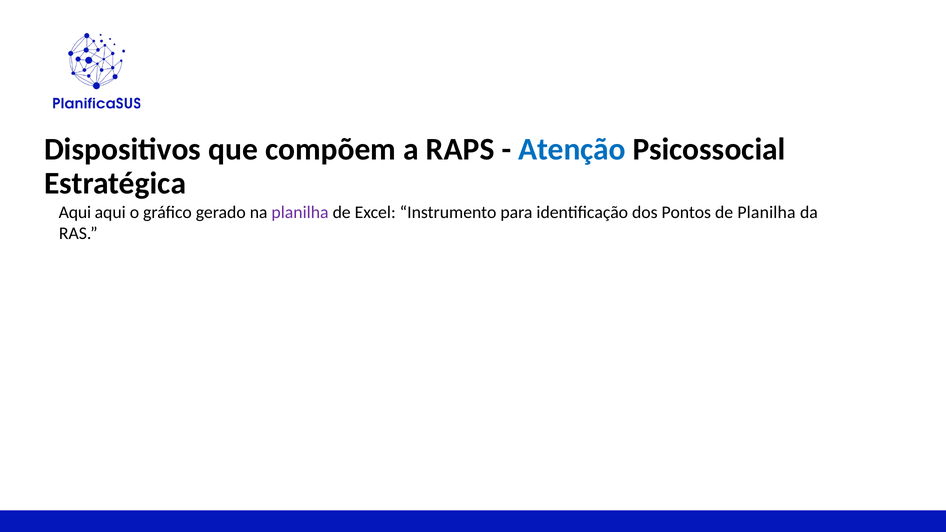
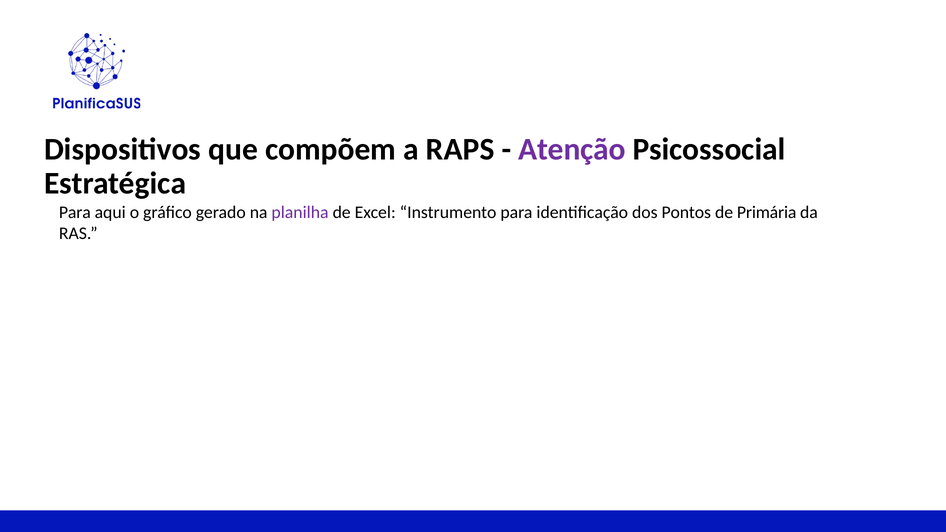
Atenção colour: blue -> purple (572, 149)
Aqui: Aqui -> Para (75, 212)
de Planilha: Planilha -> Primária (767, 212)
